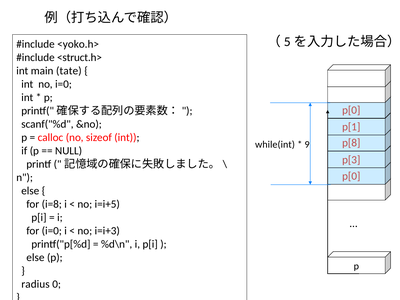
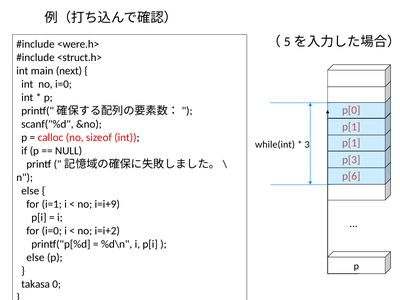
<yoko.h>: <yoko.h> -> <were.h> (78, 44)
tate: tate -> next (69, 71)
p[8: p[8 -> p[1 (351, 143)
9: 9 -> 3 (307, 145)
p[0: p[0 -> p[6 (351, 176)
i=8: i=8 -> i=1 (52, 204)
i=i+5: i=i+5 -> i=i+9 (107, 204)
i=i+3: i=i+3 -> i=i+2 (107, 231)
radius: radius -> takasa (36, 284)
